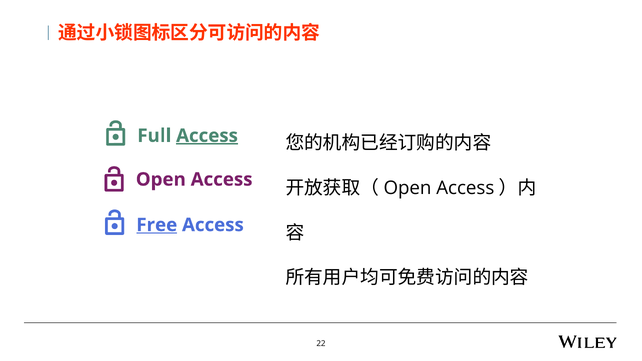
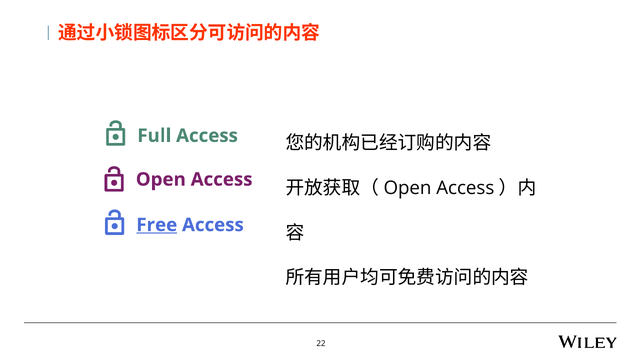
Access underline: present -> none (207, 136)
